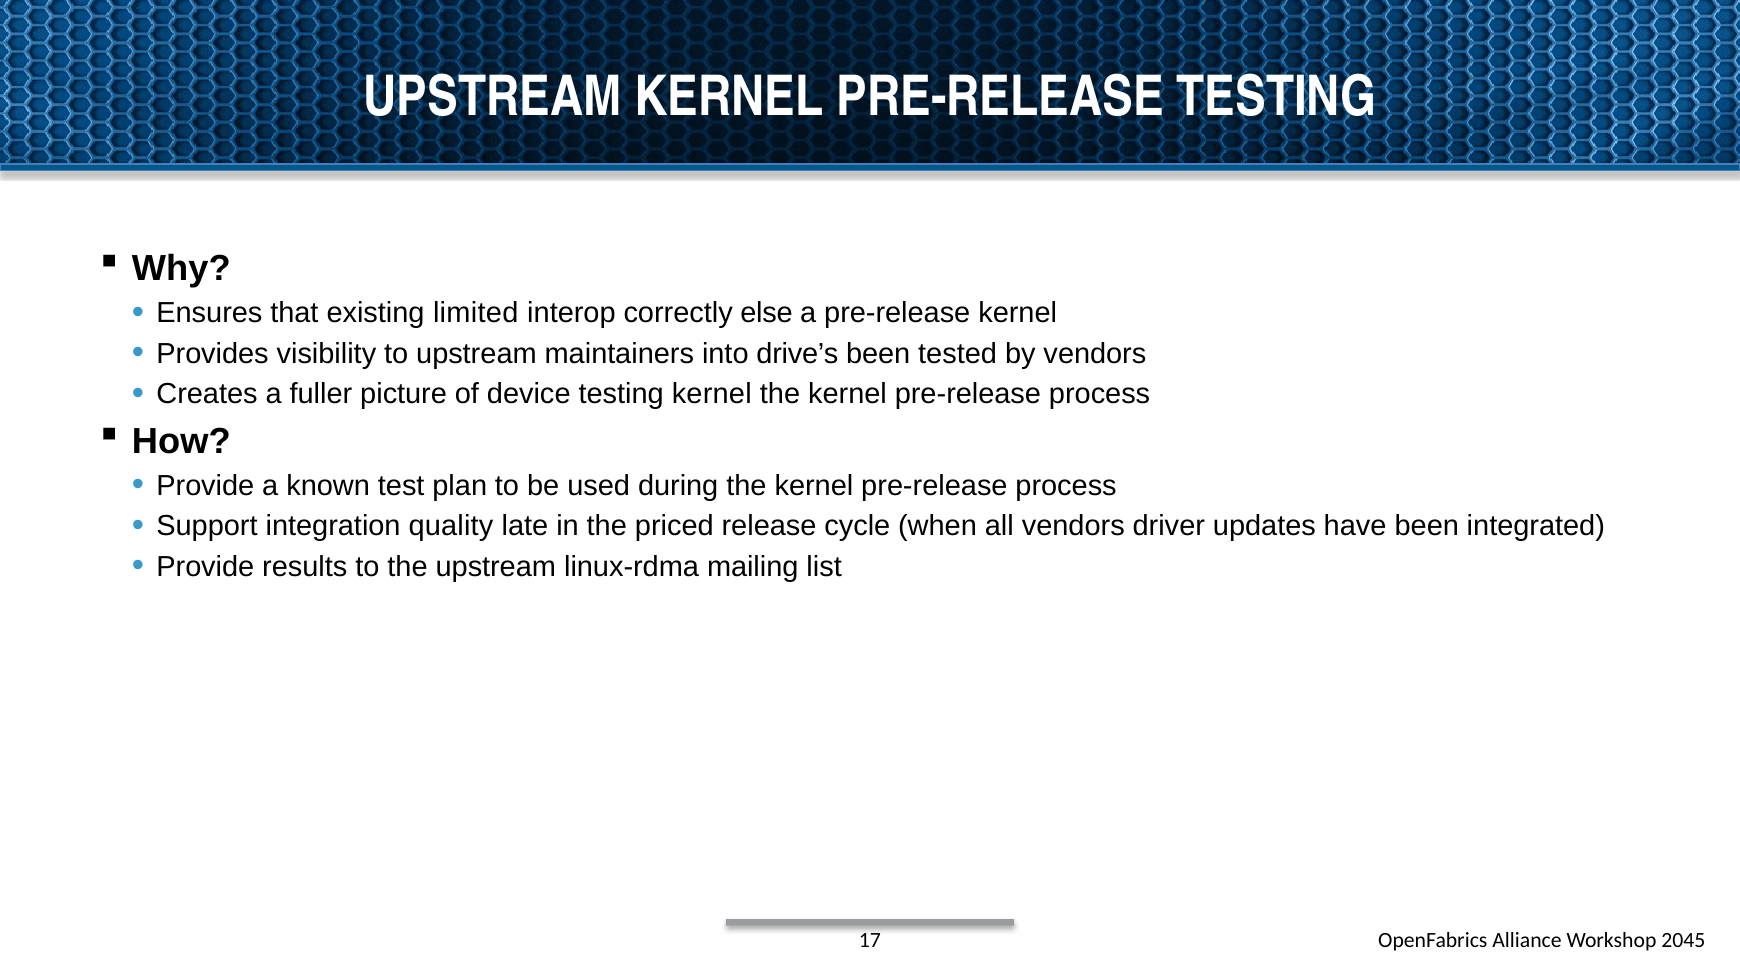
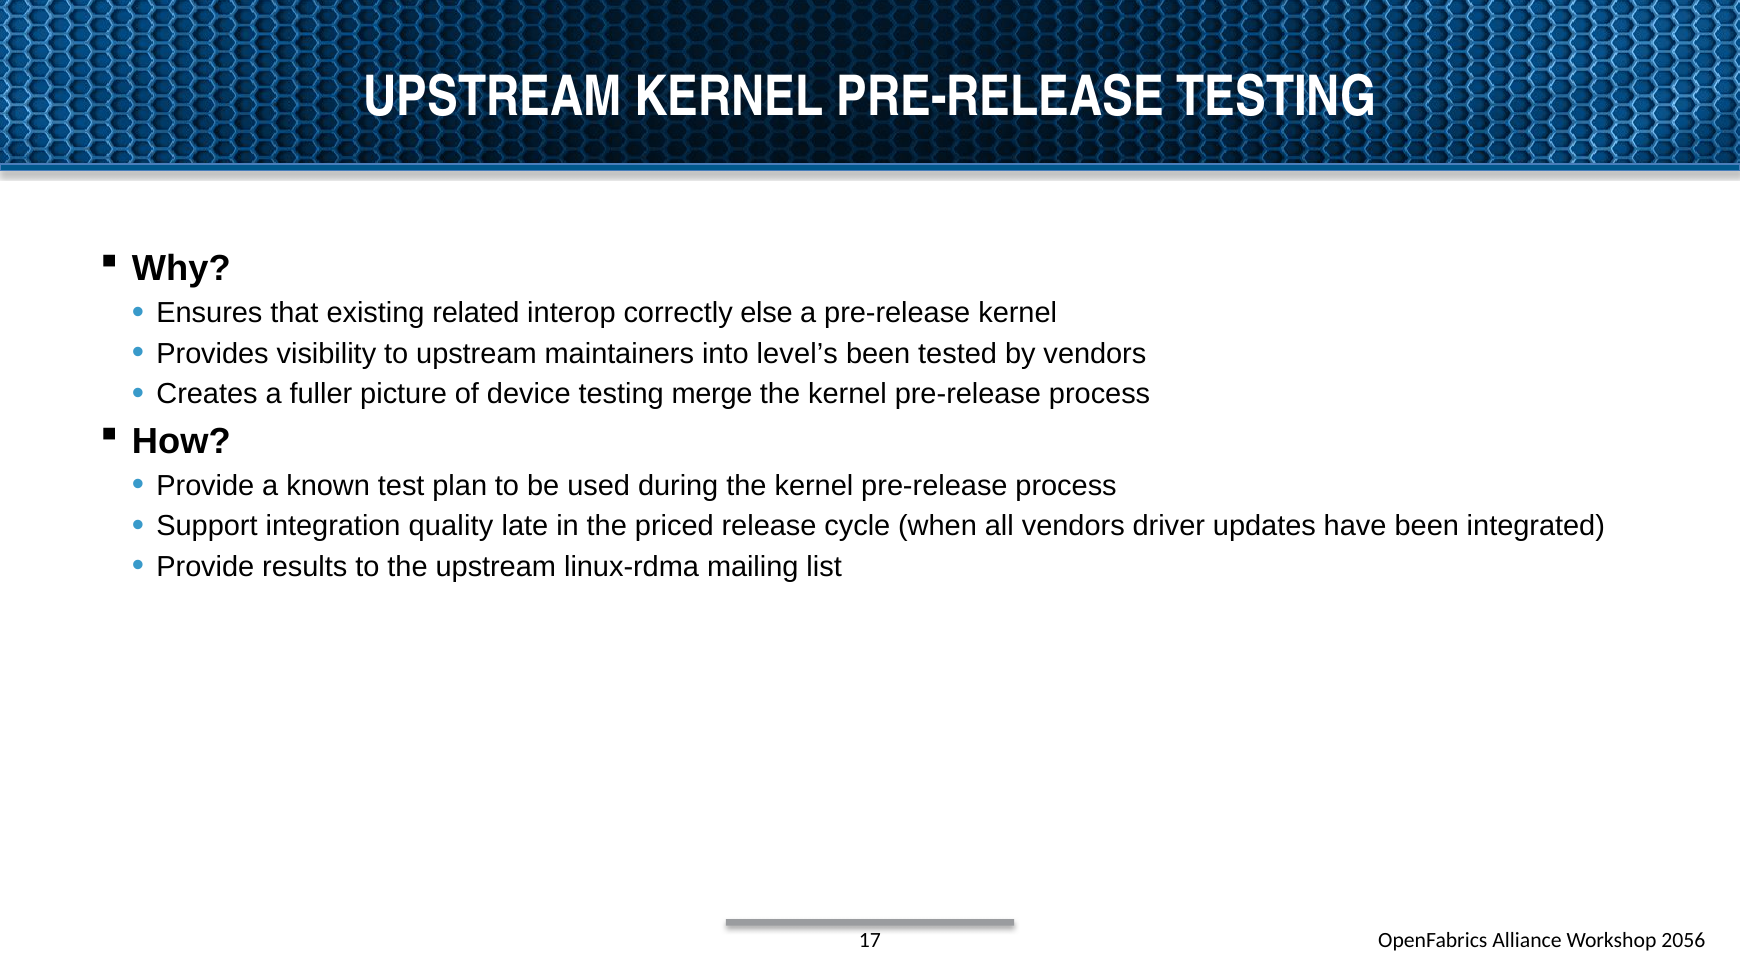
limited: limited -> related (476, 313)
drive’s: drive’s -> level’s (797, 354)
testing kernel: kernel -> merge (712, 394)
2045: 2045 -> 2056 (1683, 941)
